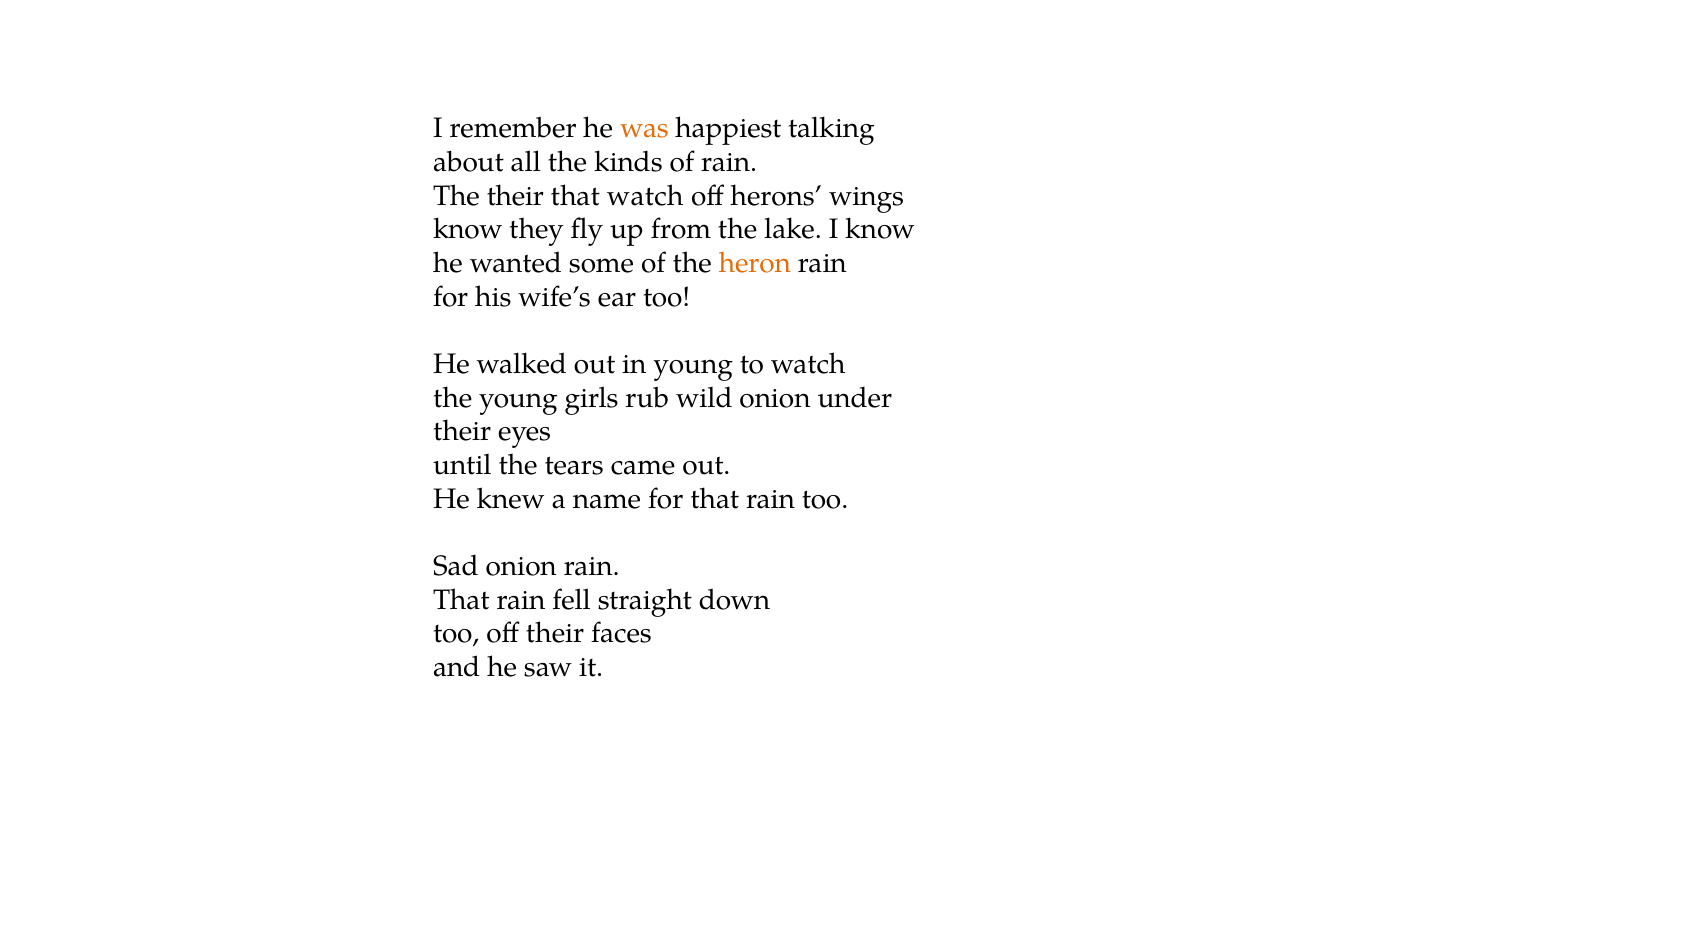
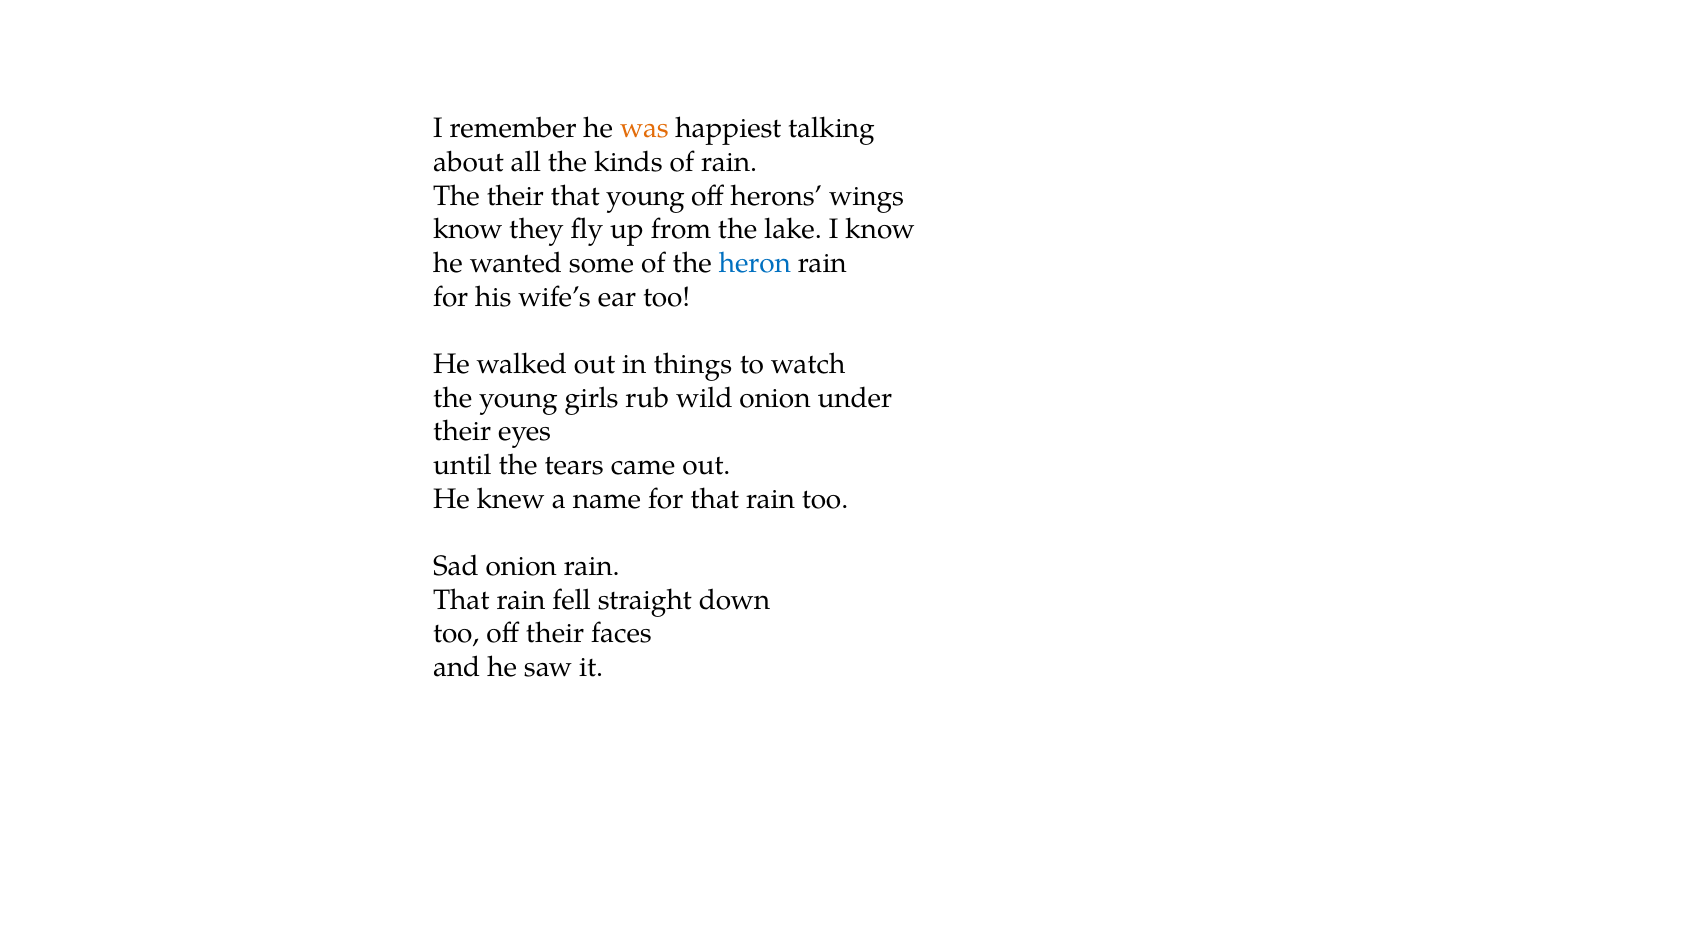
that watch: watch -> young (645, 196)
heron colour: orange -> blue (755, 263)
in young: young -> things (693, 364)
